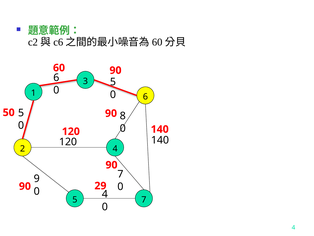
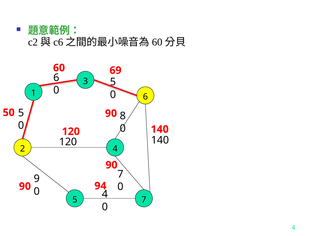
60 90: 90 -> 69 (116, 70)
29: 29 -> 94 (100, 185)
